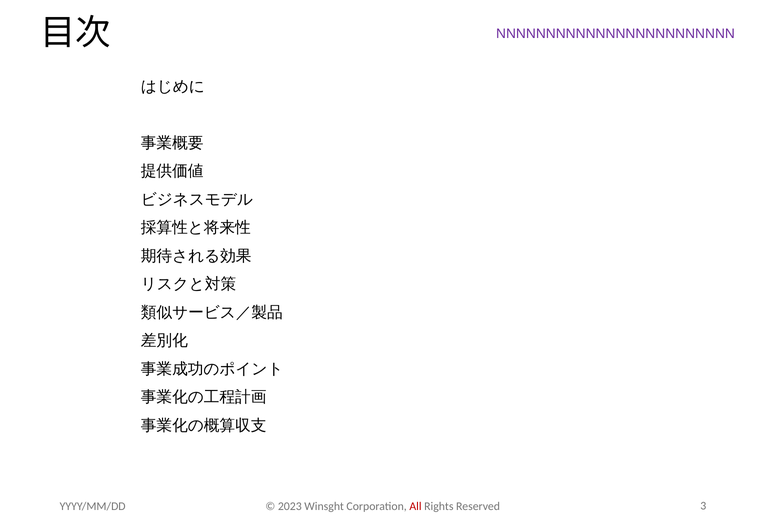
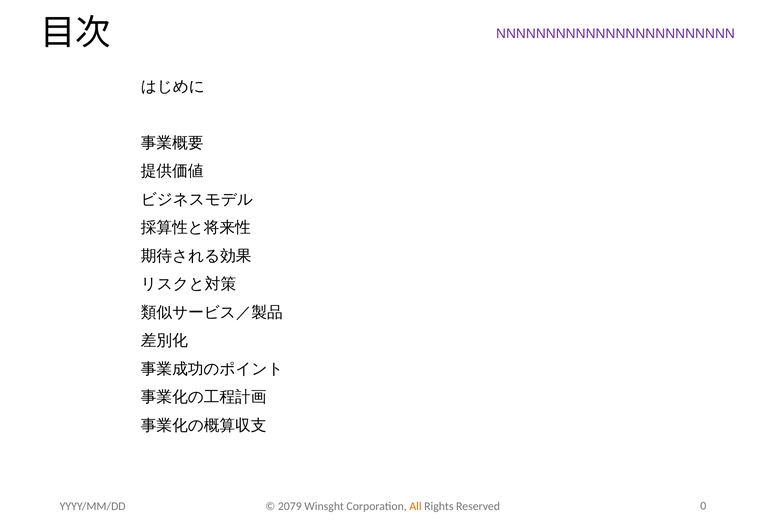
2023: 2023 -> 2079 (290, 506)
All colour: red -> orange (416, 506)
3: 3 -> 0 (703, 506)
